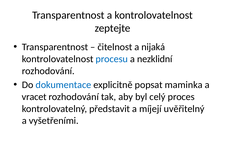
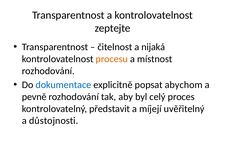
procesu colour: blue -> orange (112, 59)
nezklidní: nezklidní -> místnost (155, 59)
maminka: maminka -> abychom (184, 85)
vracet: vracet -> pevně (34, 97)
vyšetřeními: vyšetřeními -> důstojnosti (54, 121)
